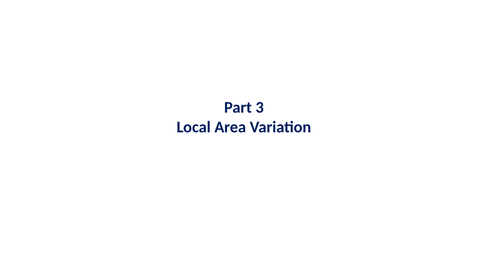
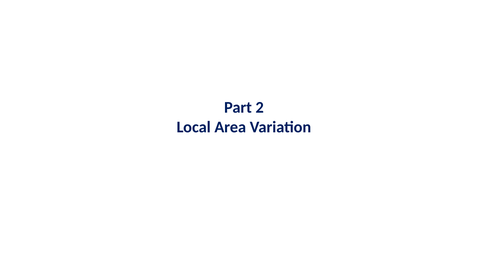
3: 3 -> 2 (260, 107)
